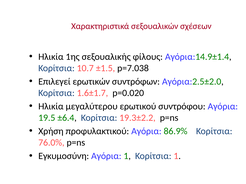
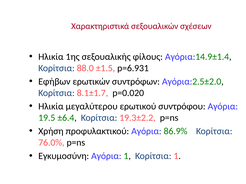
10.7: 10.7 -> 88.0 (85, 68)
p=7.038: p=7.038 -> p=6.931 (133, 68)
Επιλεγεί: Επιλεγεί -> Εφήβων (54, 82)
1.6±1.7: 1.6±1.7 -> 8.1±1.7 (92, 93)
